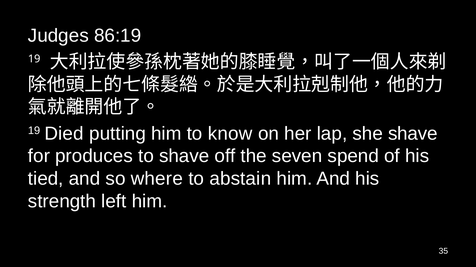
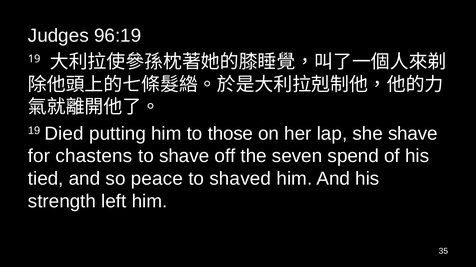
86:19: 86:19 -> 96:19 (118, 36)
know: know -> those (230, 134)
produces: produces -> chastens (94, 156)
where: where -> peace (157, 179)
abstain: abstain -> shaved (240, 179)
